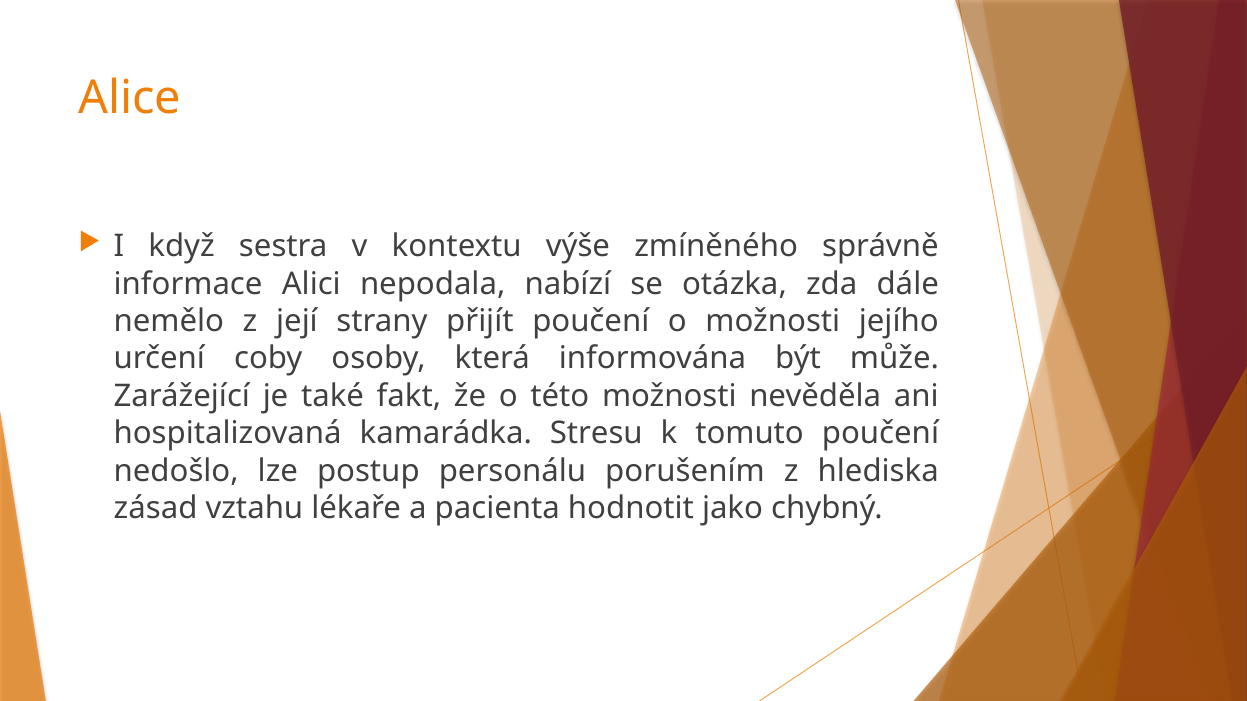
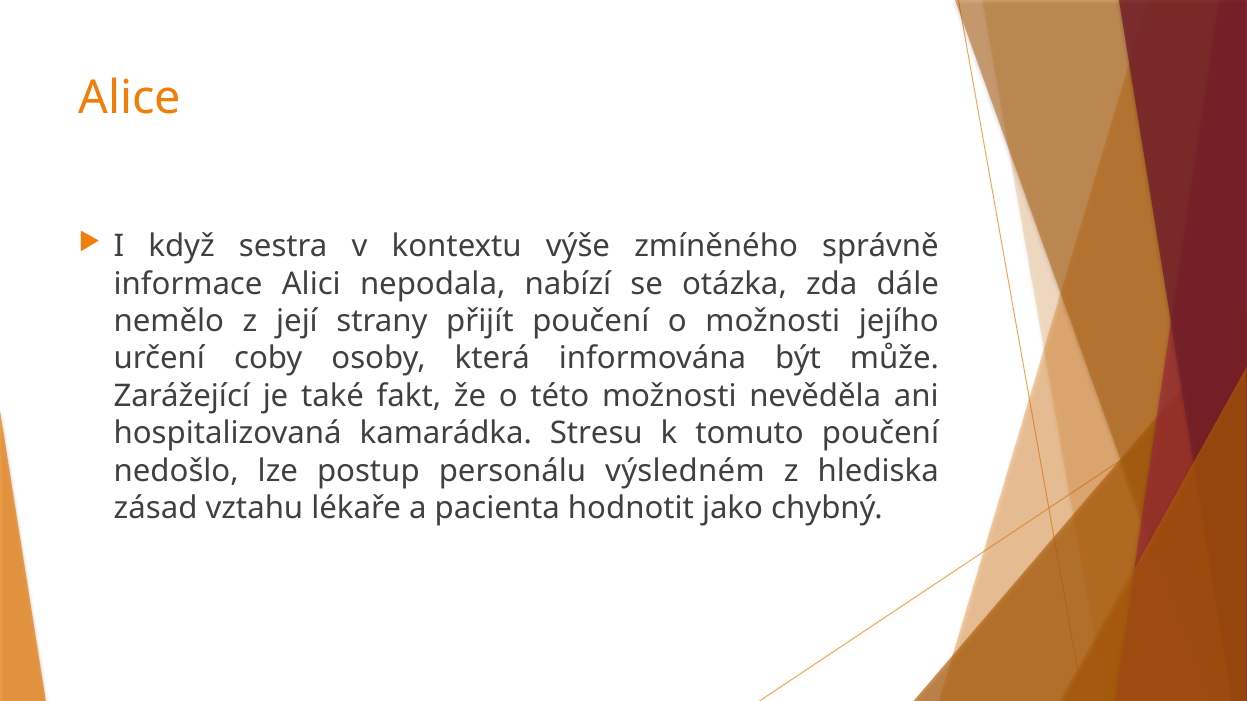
porušením: porušením -> výsledném (685, 471)
